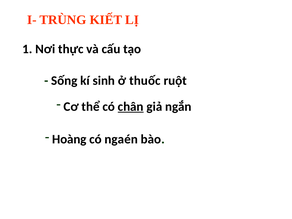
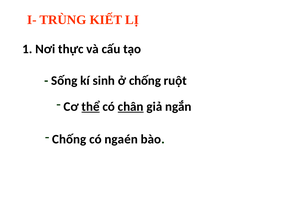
ở thuốc: thuốc -> chống (145, 81)
thể underline: none -> present (91, 107)
Hoàng: Hoàng -> Chống (69, 139)
